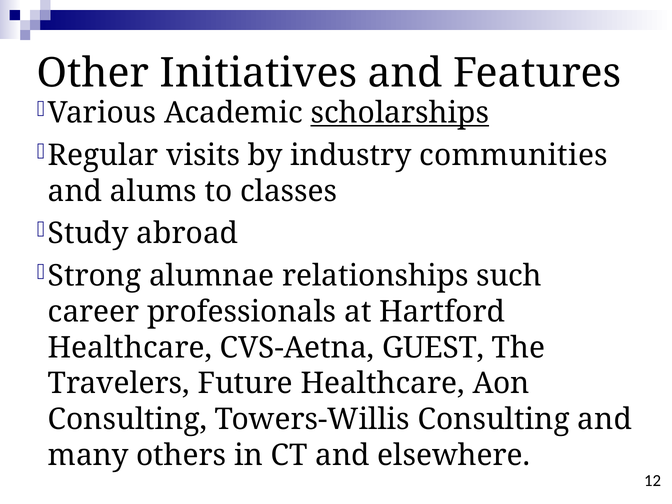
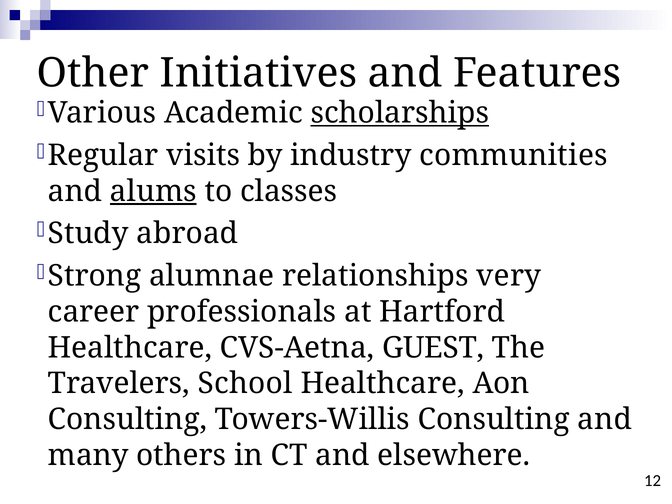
alums underline: none -> present (153, 191)
such: such -> very (509, 276)
Future: Future -> School (245, 384)
